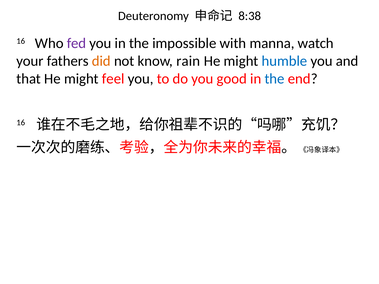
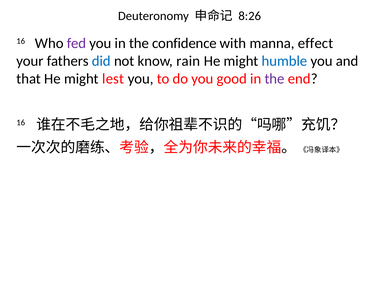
8:38: 8:38 -> 8:26 (250, 16)
impossible: impossible -> confidence (184, 43)
watch: watch -> effect (316, 43)
did colour: orange -> blue (101, 61)
feel: feel -> lest (113, 79)
the colour: blue -> purple (275, 79)
